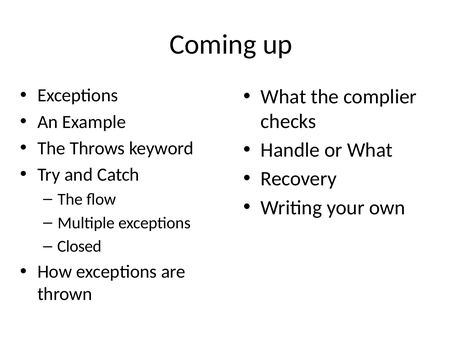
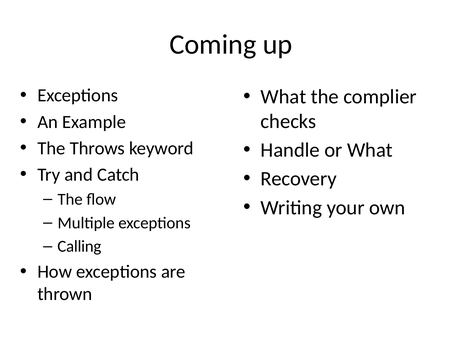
Closed: Closed -> Calling (79, 247)
